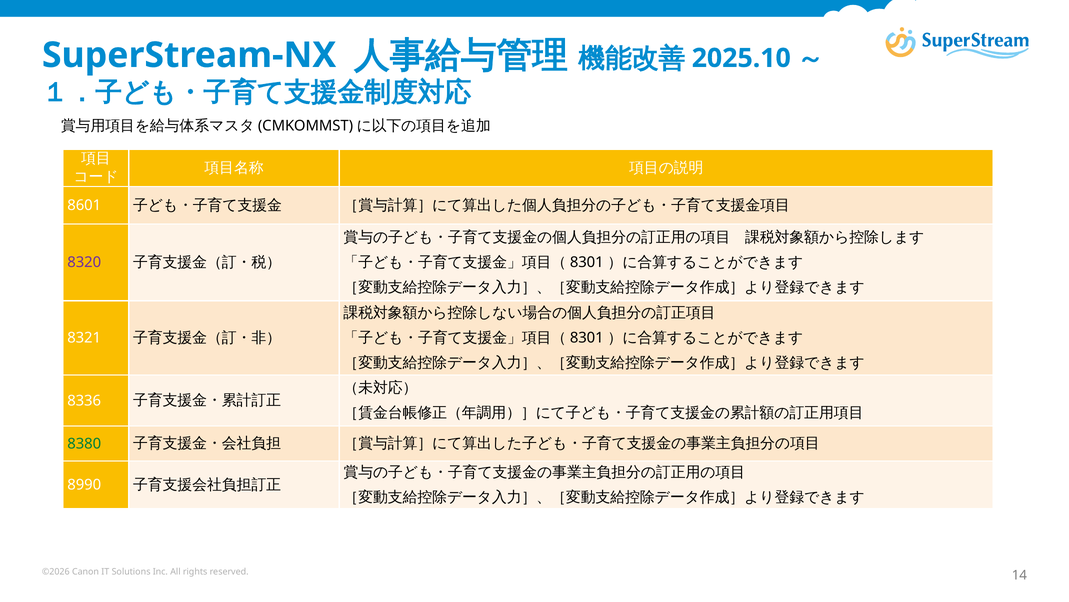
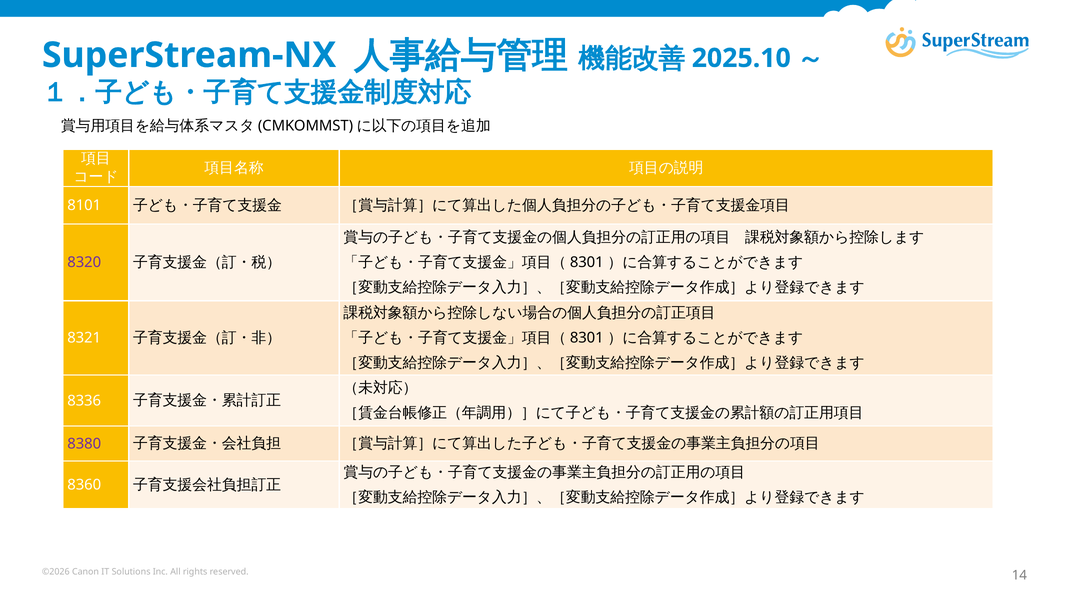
8601: 8601 -> 8101 (84, 205)
8380 colour: green -> purple (84, 443)
8990: 8990 -> 8360 (84, 484)
